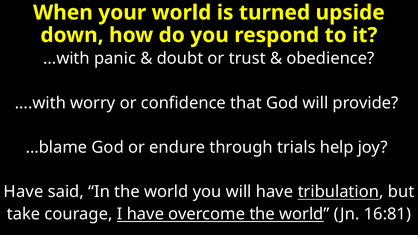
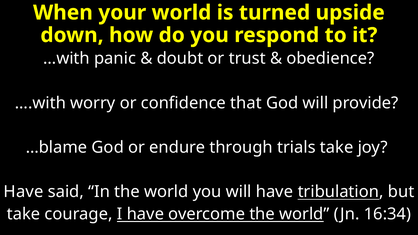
trials help: help -> take (337, 147)
16:81: 16:81 -> 16:34 (387, 214)
